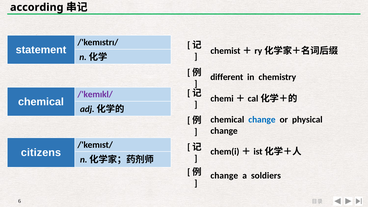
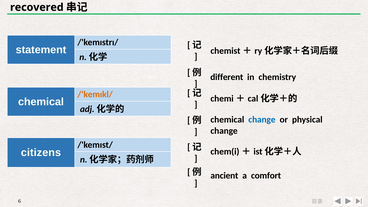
according: according -> recovered (37, 7)
/'kemɪkl/ colour: purple -> orange (95, 94)
change: change -> ancient (224, 176)
soldiers: soldiers -> comfort (266, 176)
